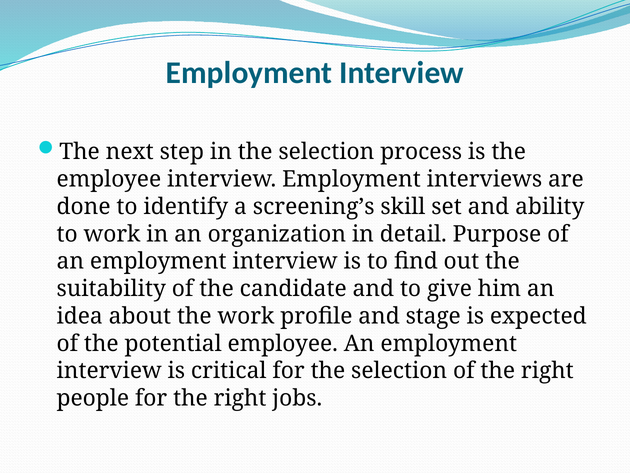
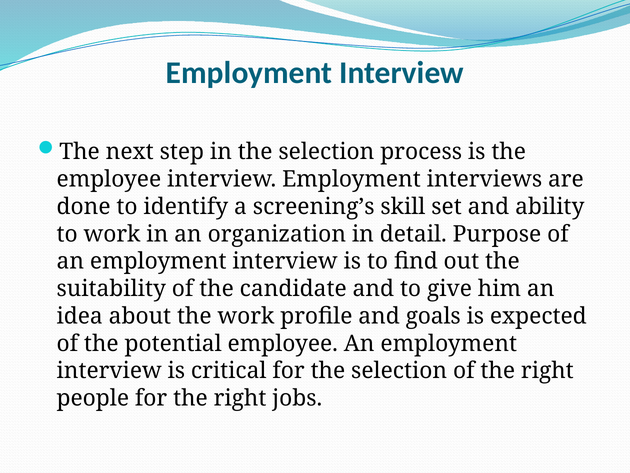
stage: stage -> goals (433, 316)
